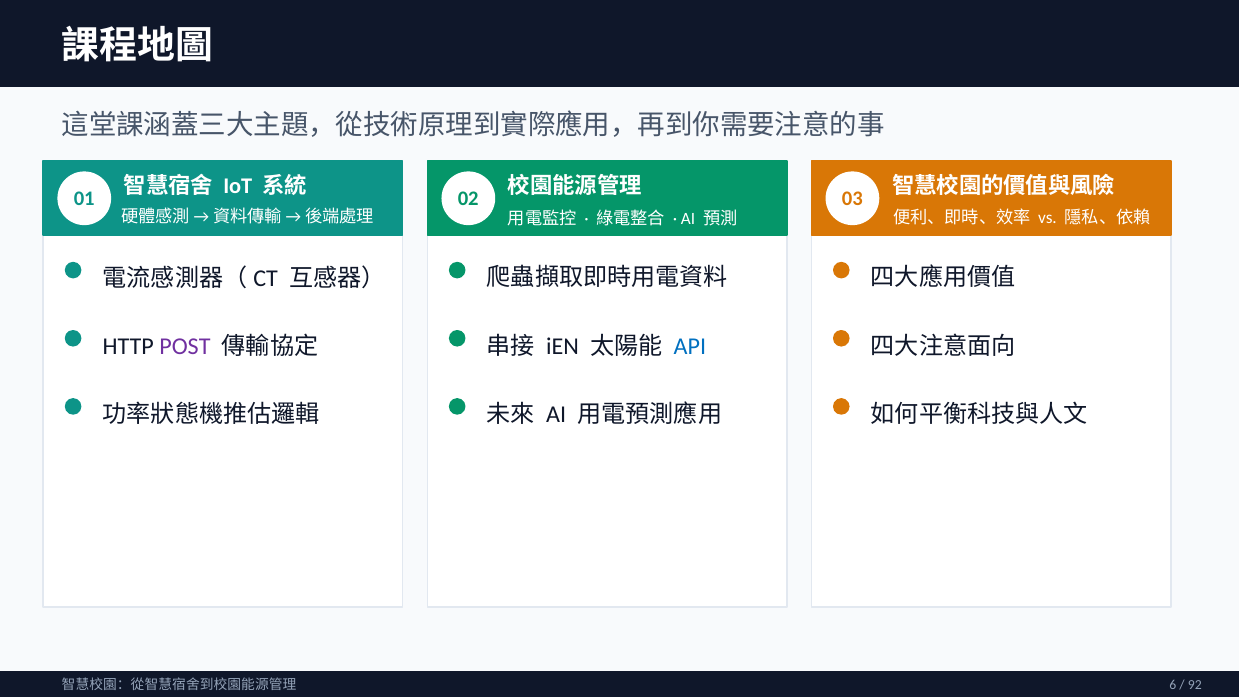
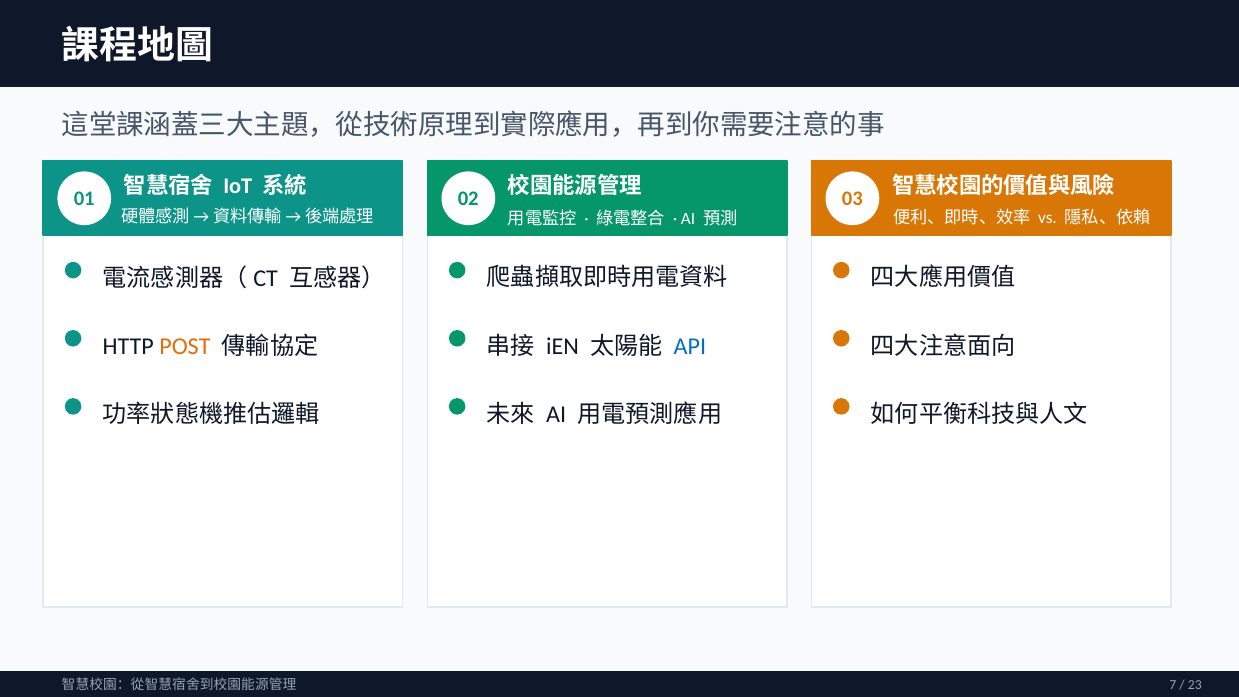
POST colour: purple -> orange (185, 346)
6: 6 -> 7 (1173, 685)
92: 92 -> 23 (1195, 685)
